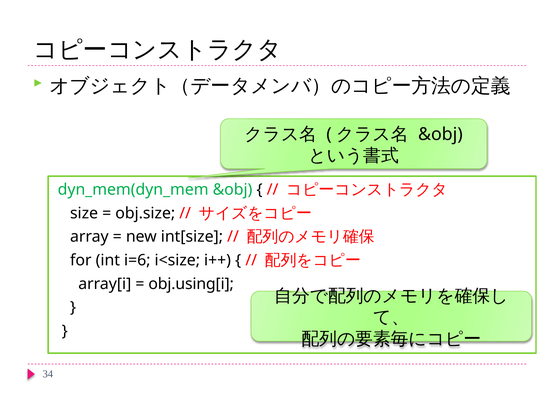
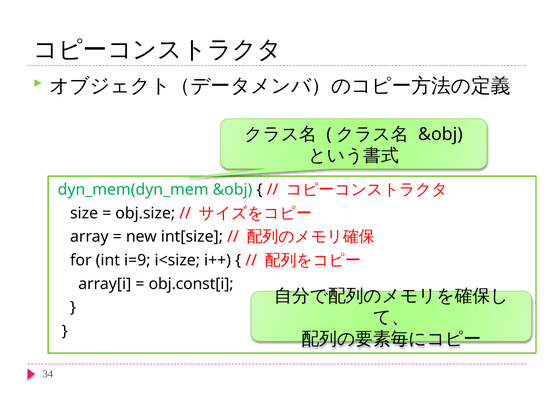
i=6: i=6 -> i=9 (137, 260)
obj.using[i: obj.using[i -> obj.const[i (191, 283)
